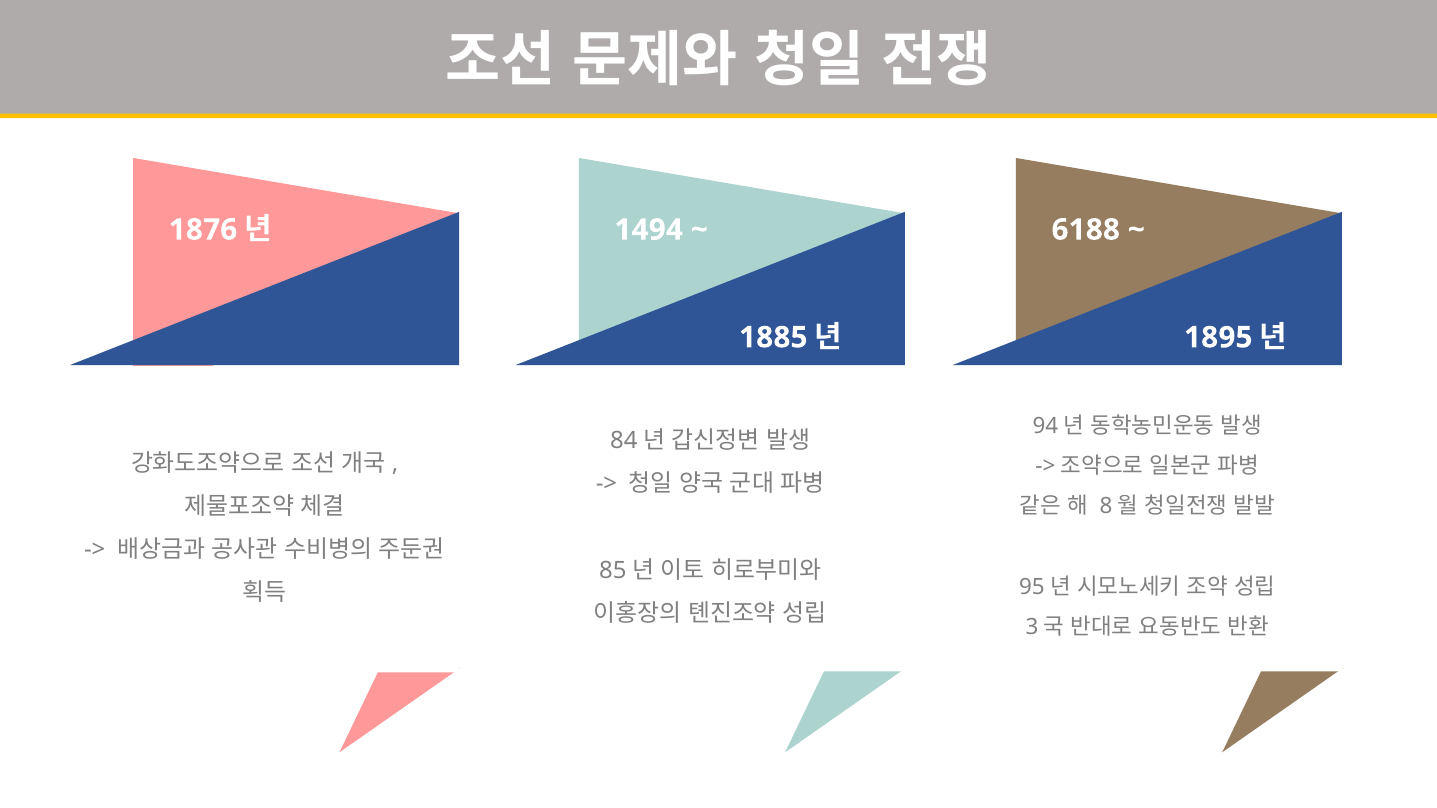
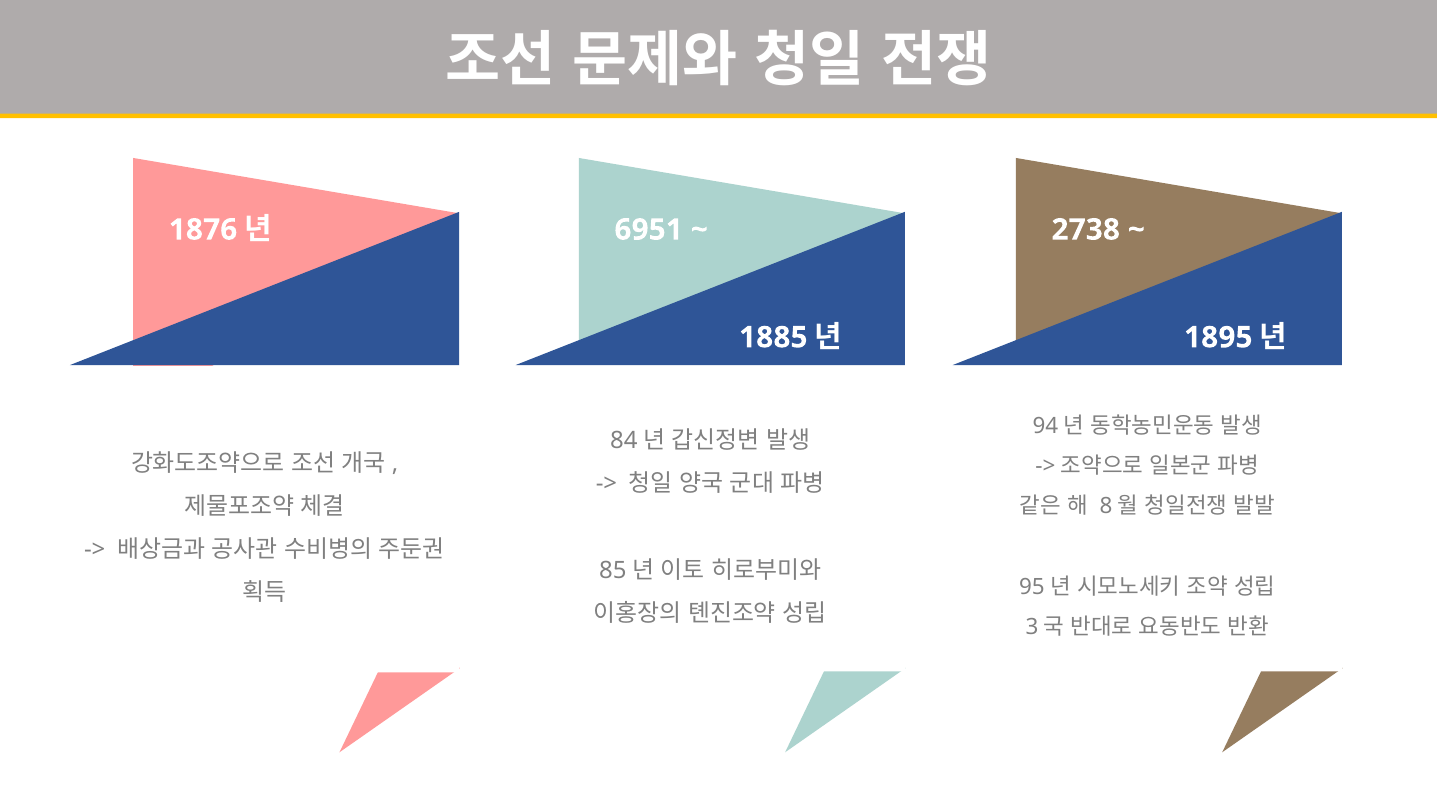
1494: 1494 -> 6951 (649, 230)
6188: 6188 -> 2738 (1086, 230)
